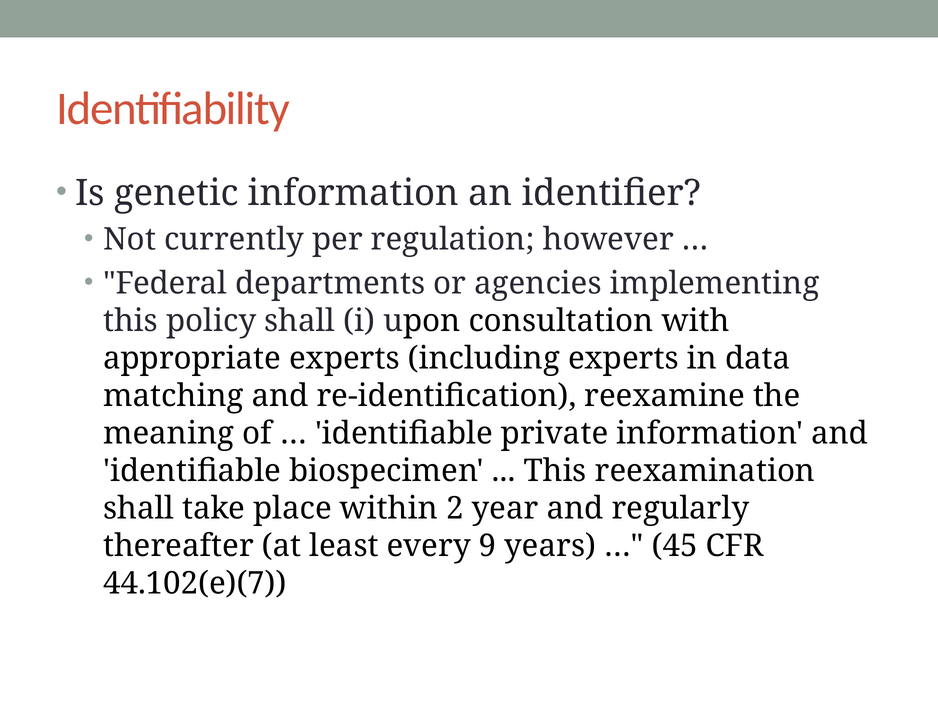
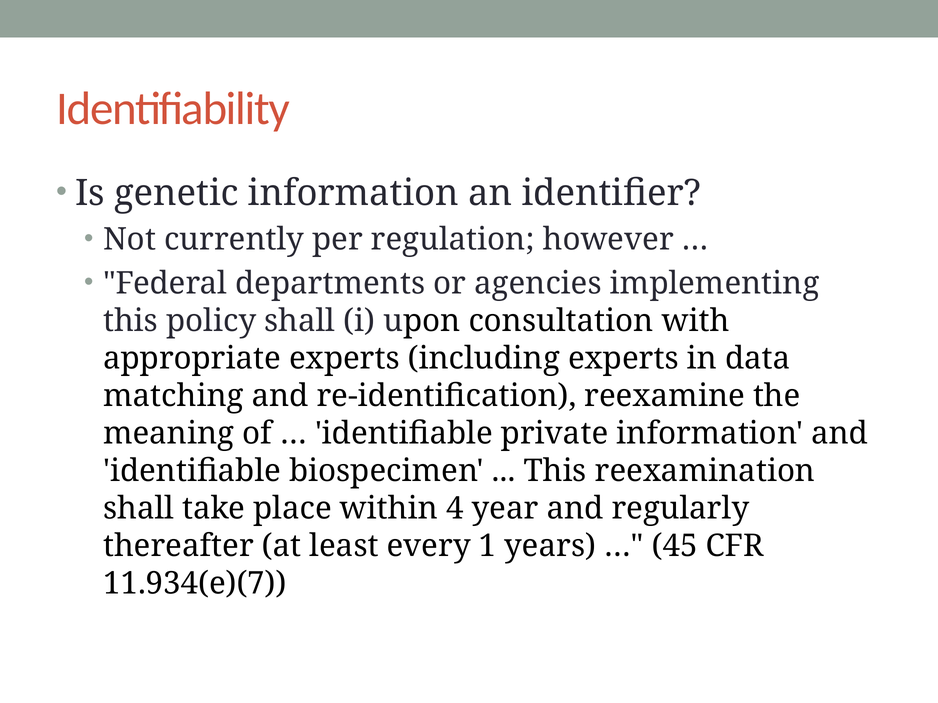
2: 2 -> 4 (455, 509)
9: 9 -> 1 (488, 546)
44.102(e)(7: 44.102(e)(7 -> 11.934(e)(7 (195, 584)
